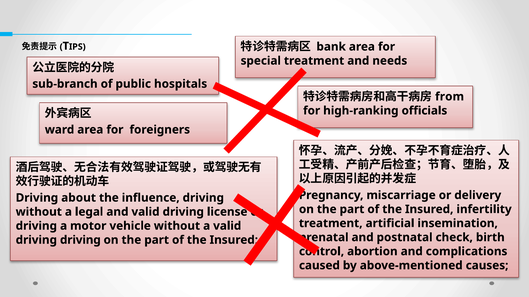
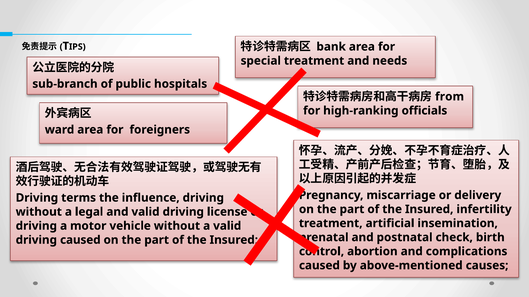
about: about -> terms (79, 198)
driving driving: driving -> caused (80, 240)
